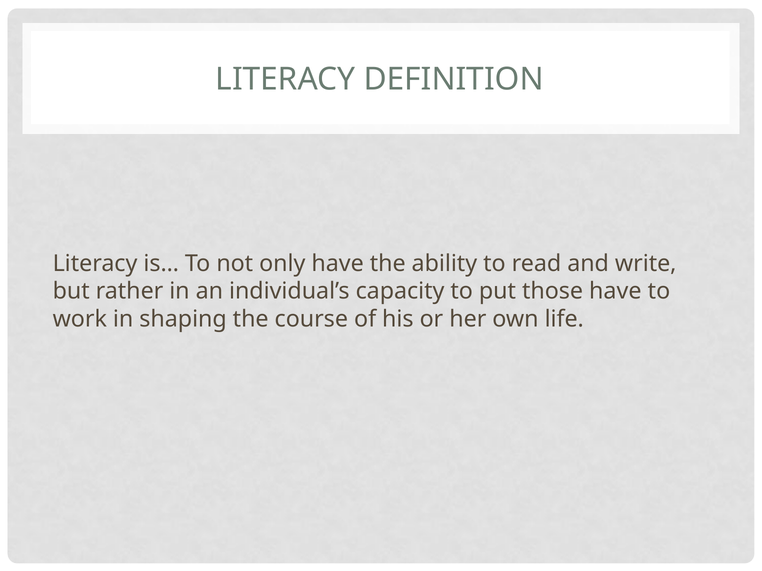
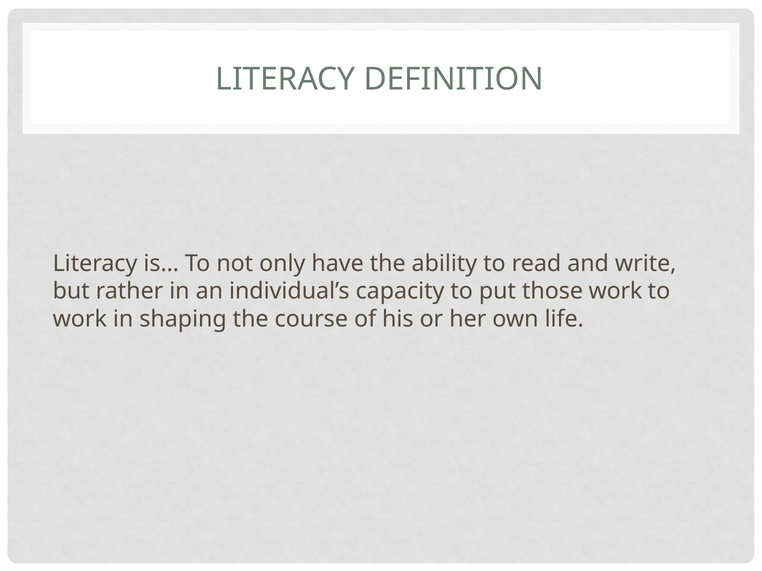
those have: have -> work (615, 292)
